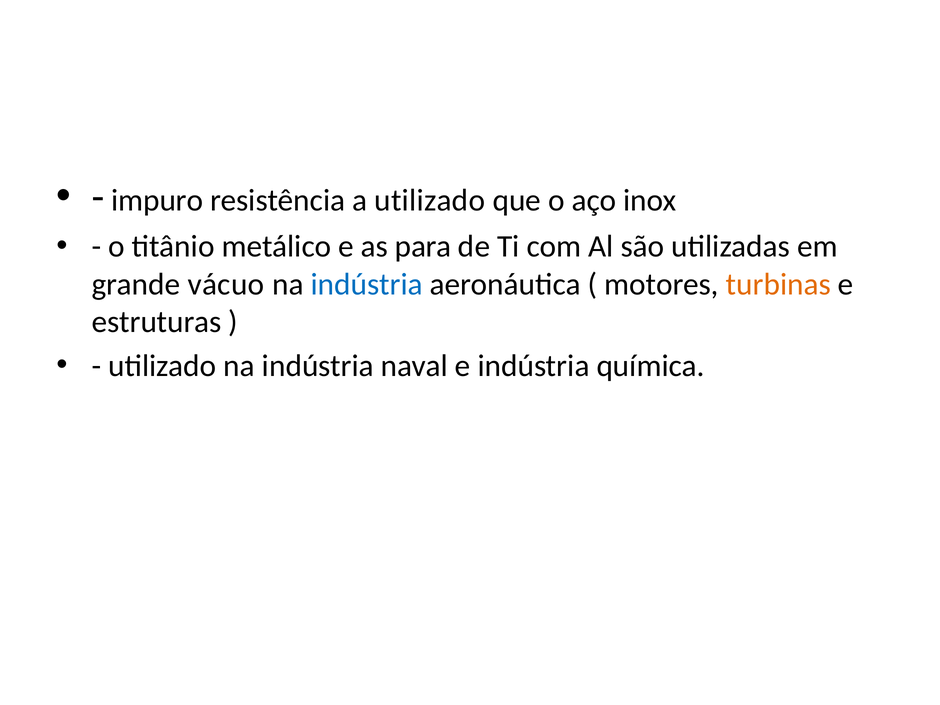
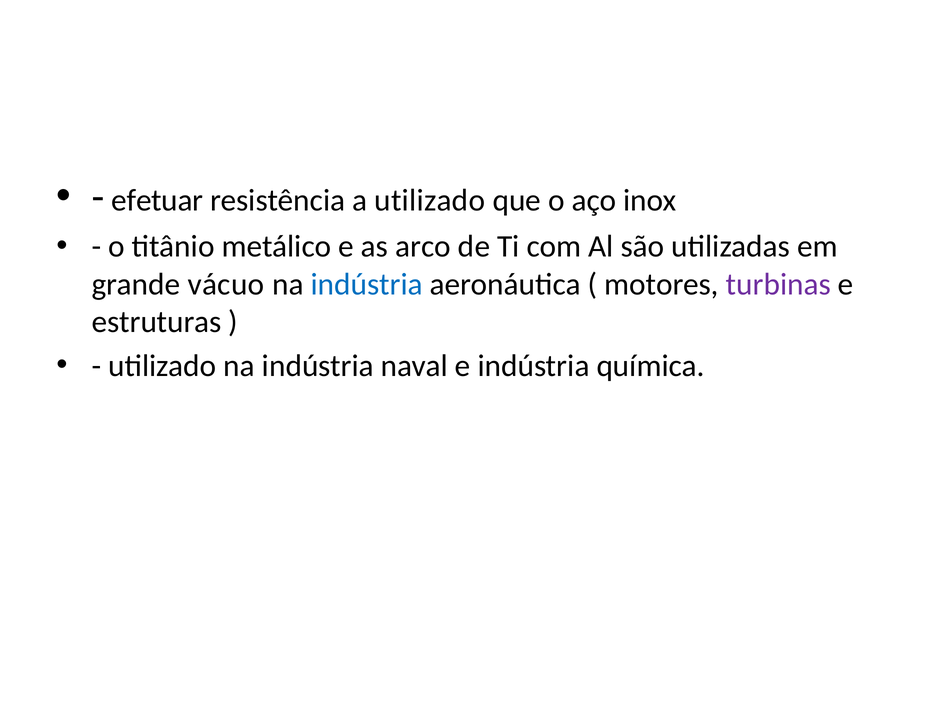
impuro: impuro -> efetuar (157, 201)
para: para -> arco (423, 247)
turbinas colour: orange -> purple (778, 284)
